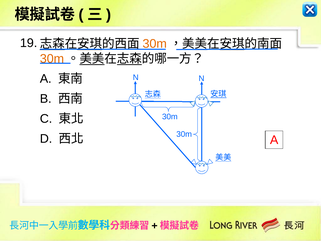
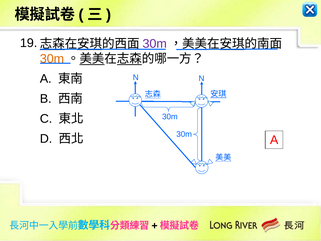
30m colour: orange -> purple (155, 44)
